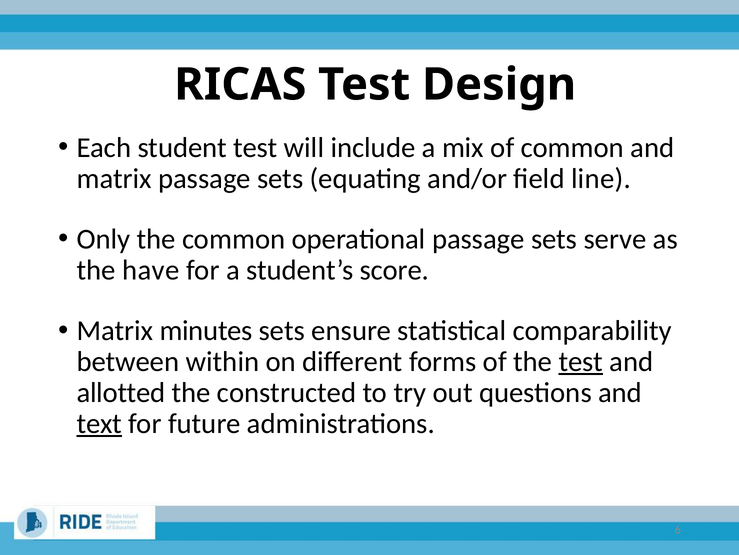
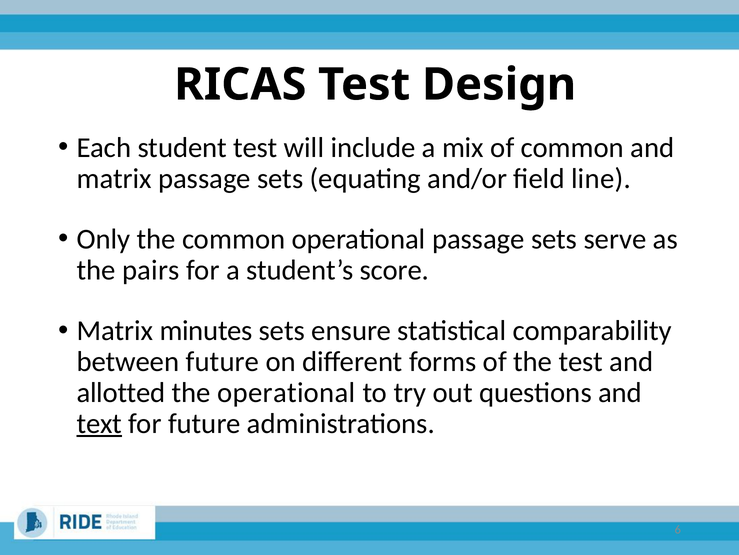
have: have -> pairs (151, 270)
between within: within -> future (222, 361)
test underline: present -> none (581, 361)
the constructed: constructed -> operational (286, 392)
